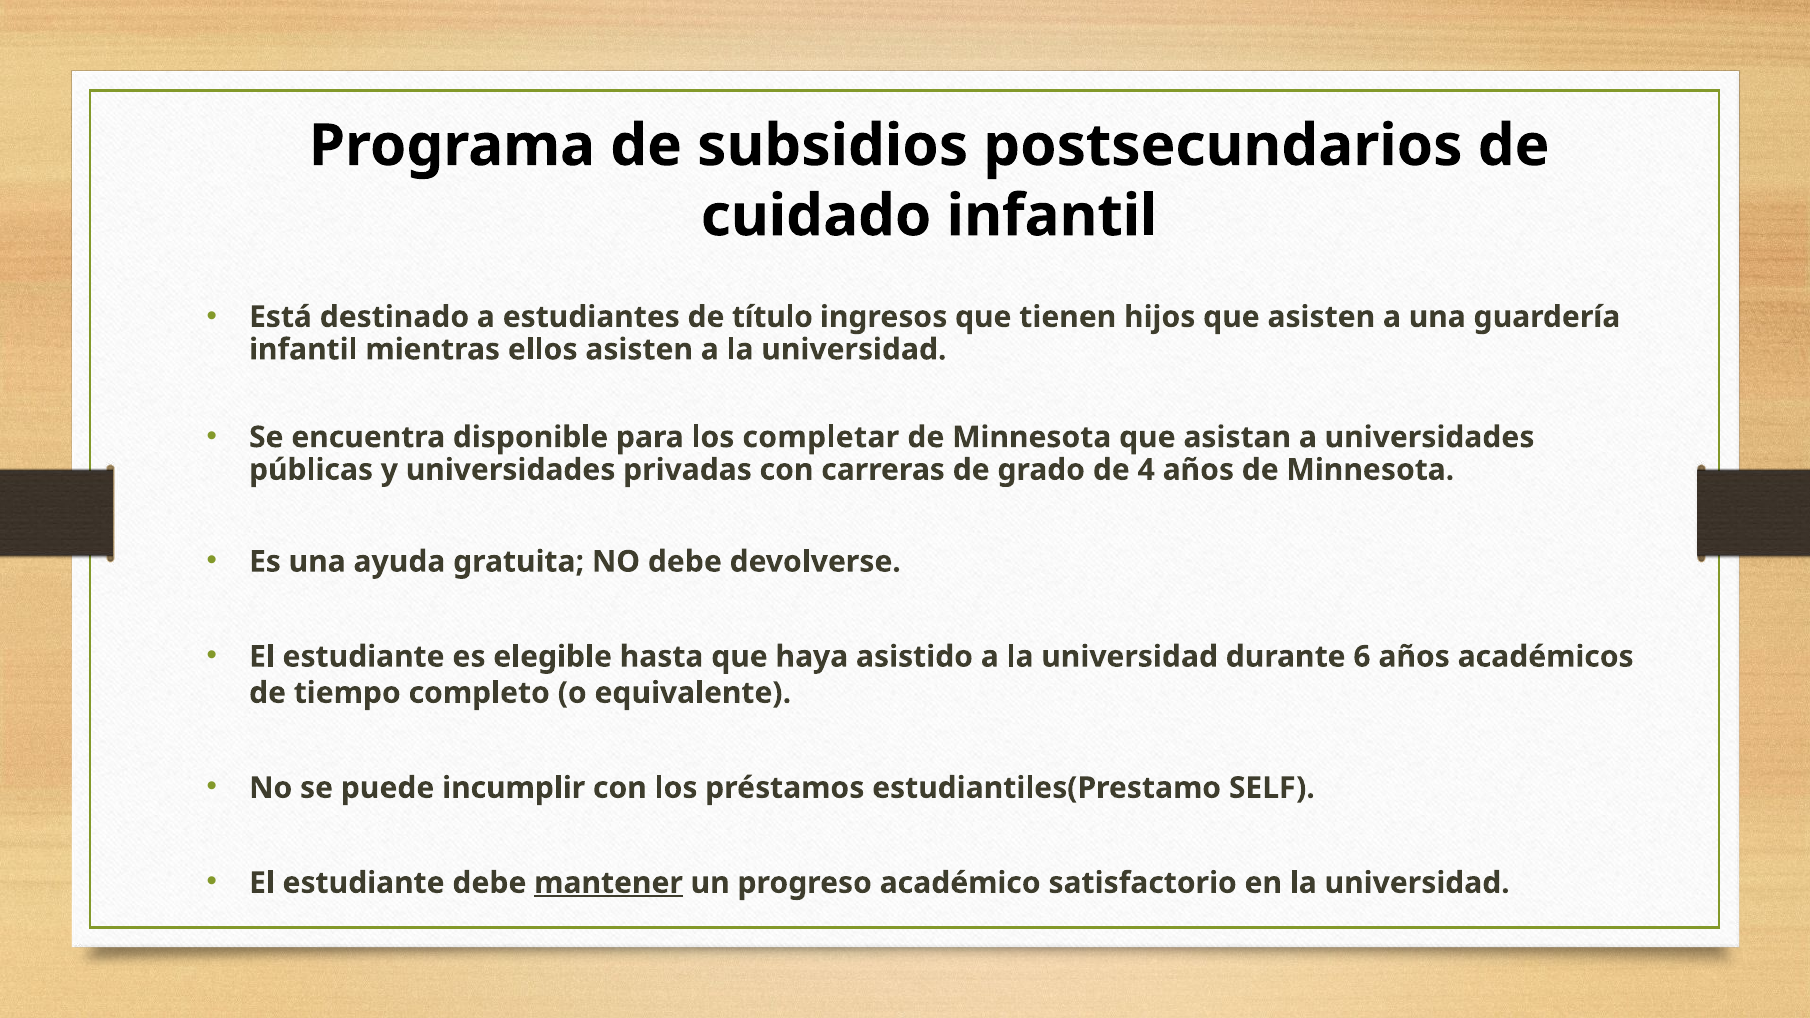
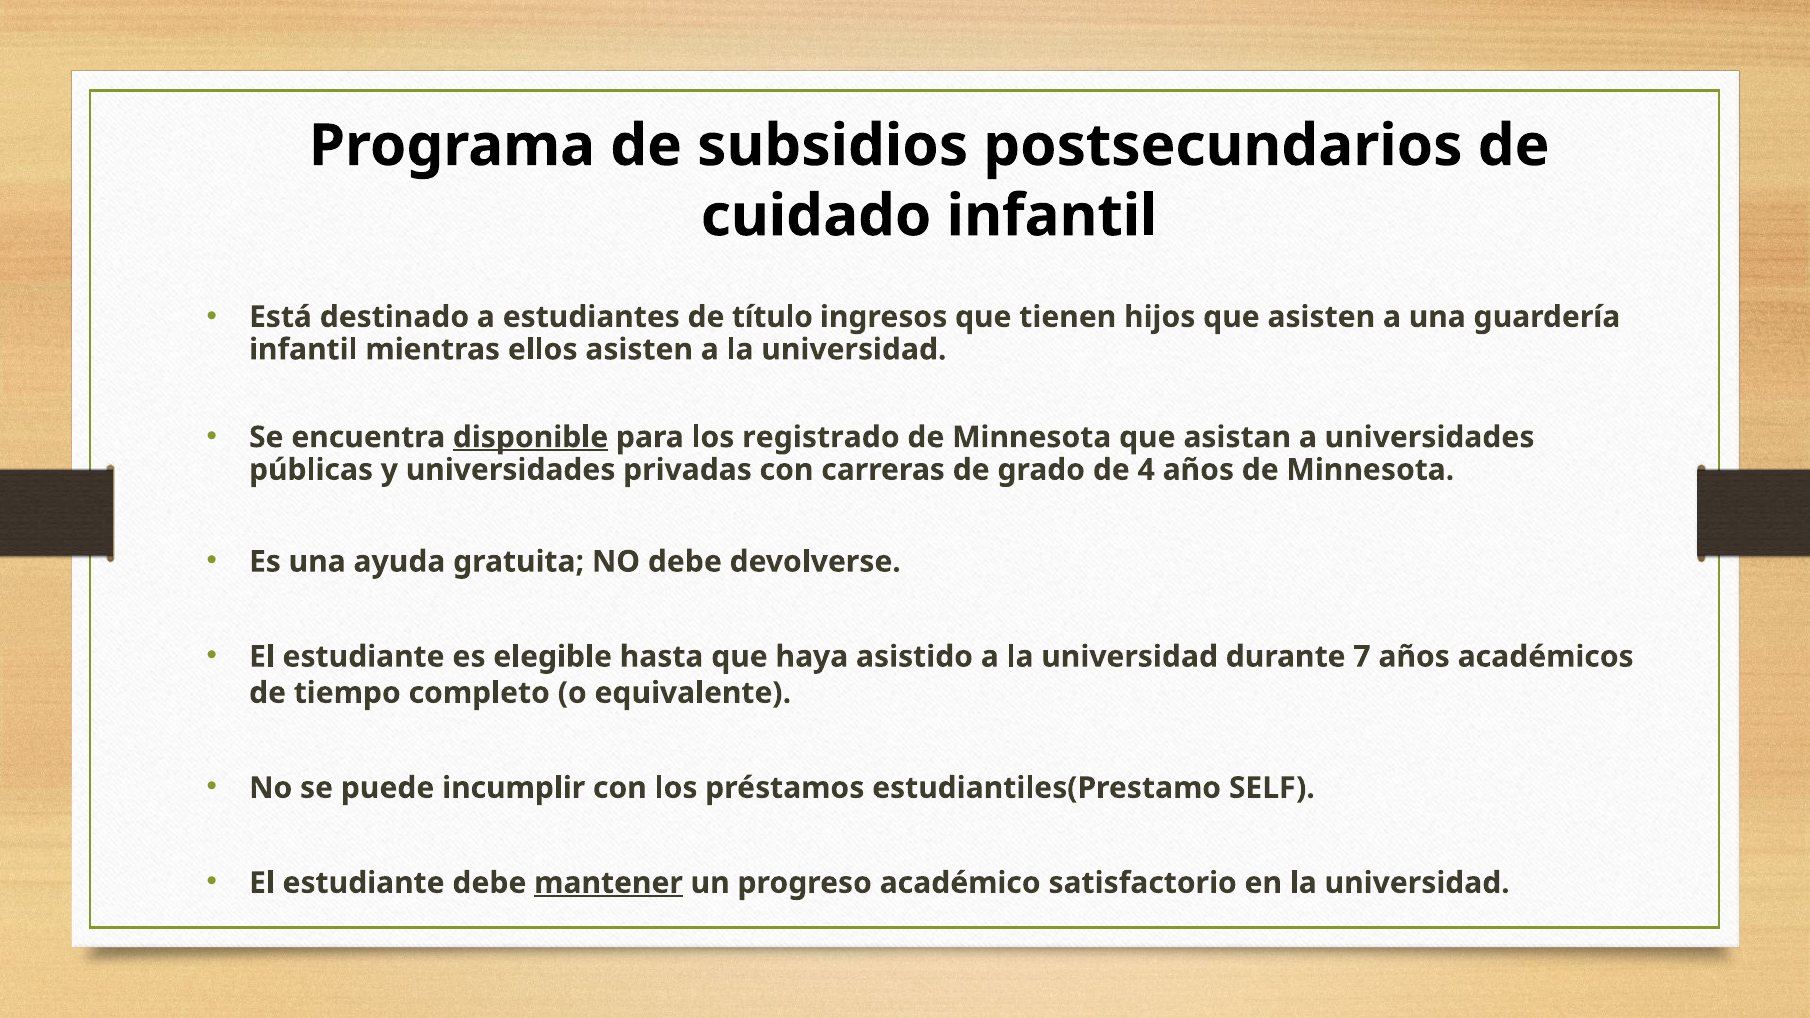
disponible underline: none -> present (531, 437)
completar: completar -> registrado (821, 437)
6: 6 -> 7 (1362, 657)
